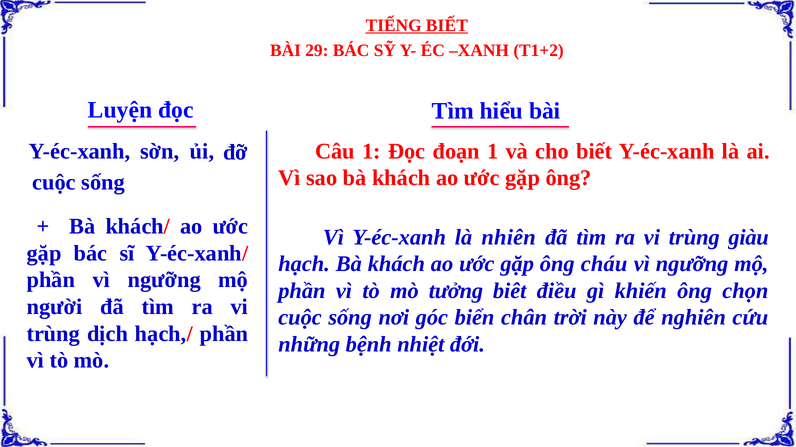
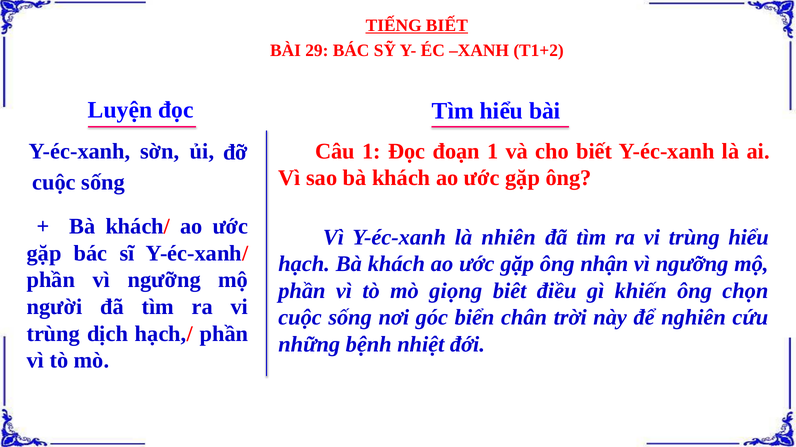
trùng giàu: giàu -> hiểu (749, 237)
cháu: cháu -> nhận (604, 264)
tưởng: tưởng -> giọng (456, 291)
